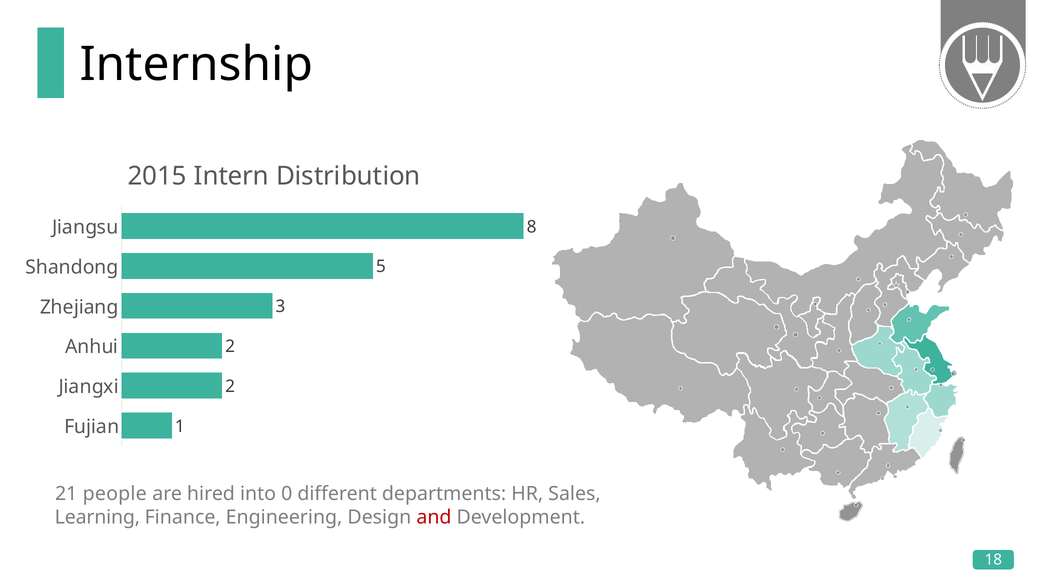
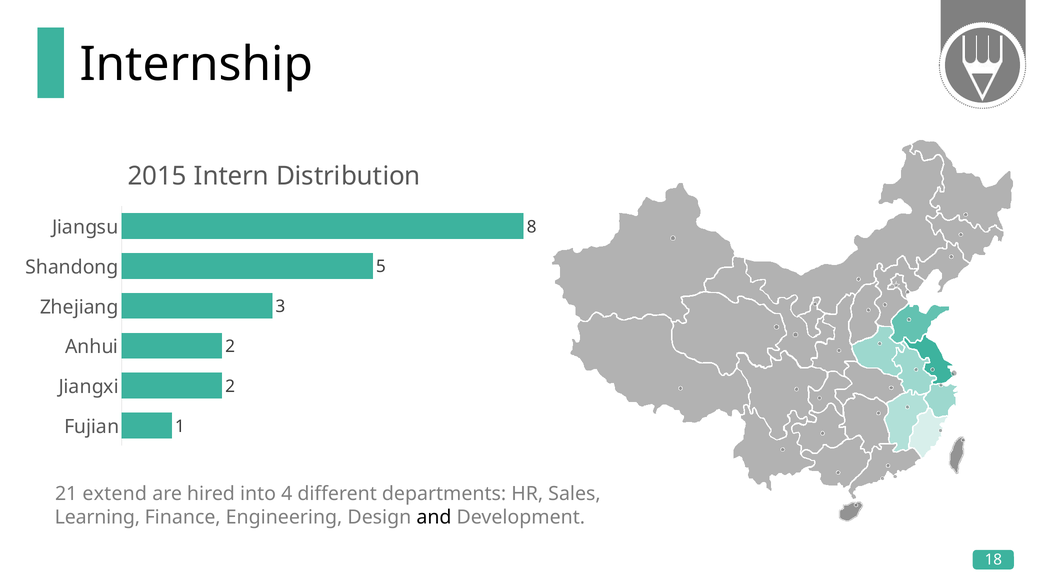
people: people -> extend (115, 494)
0: 0 -> 4 (287, 494)
and colour: red -> black (434, 517)
